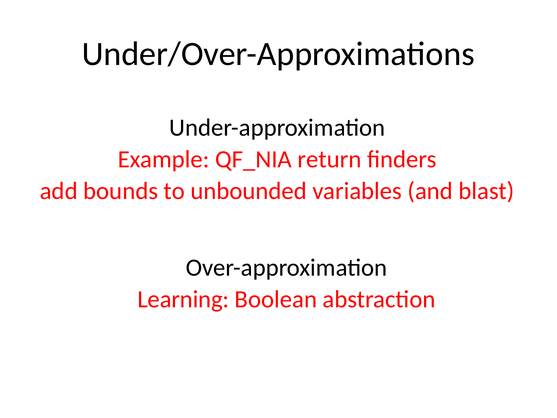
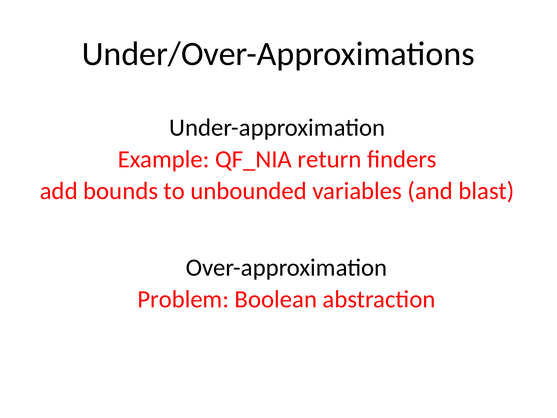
Learning: Learning -> Problem (183, 299)
